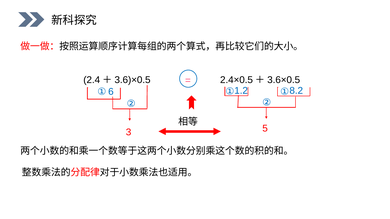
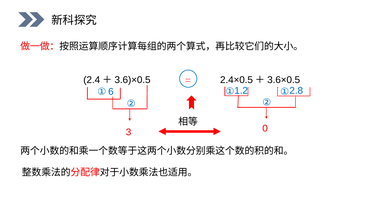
8.2: 8.2 -> 2.8 (296, 91)
5: 5 -> 0 (265, 129)
